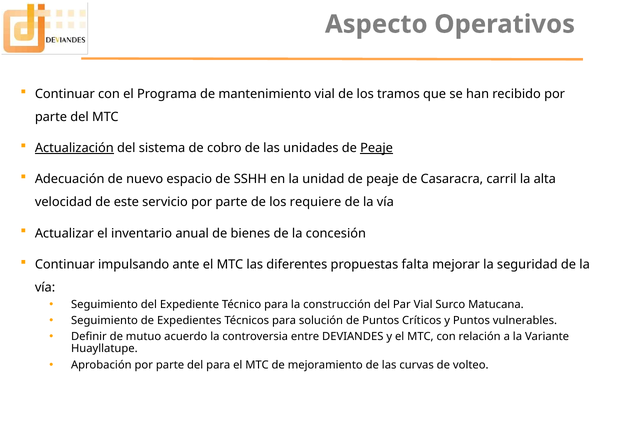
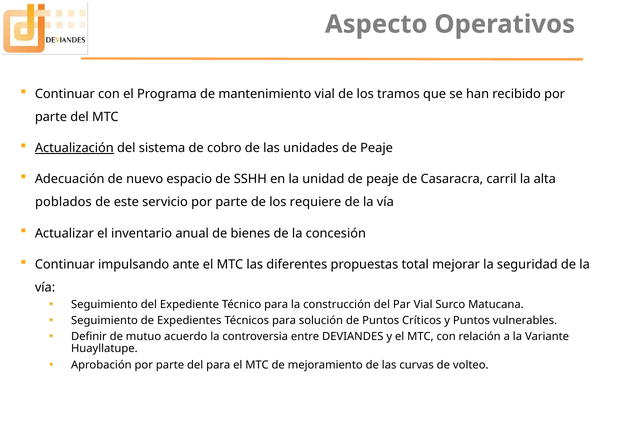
Peaje underline: present -> none (377, 148)
velocidad: velocidad -> poblados (63, 202)
falta: falta -> total (415, 265)
